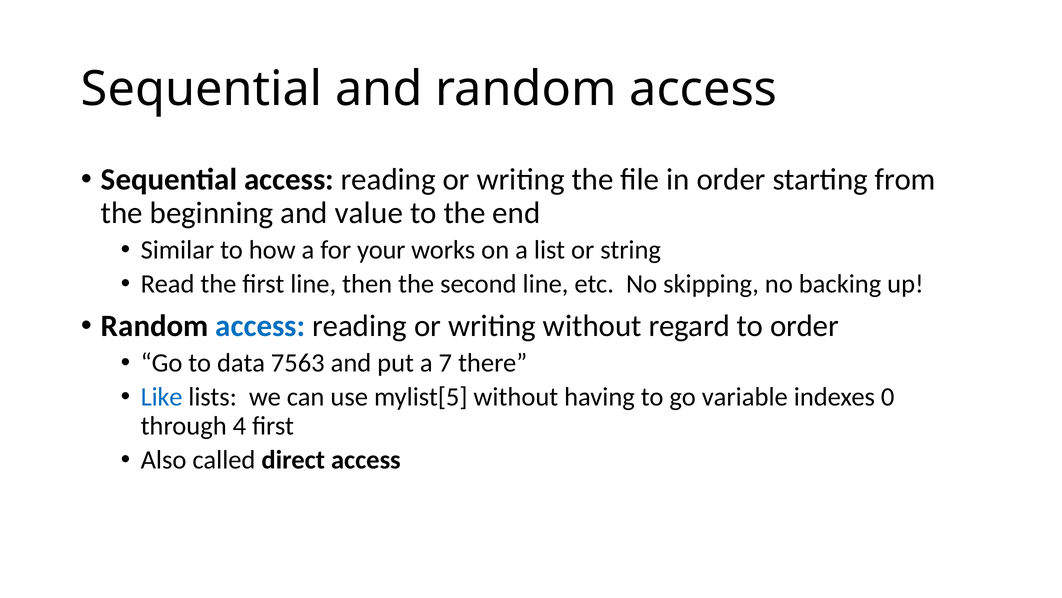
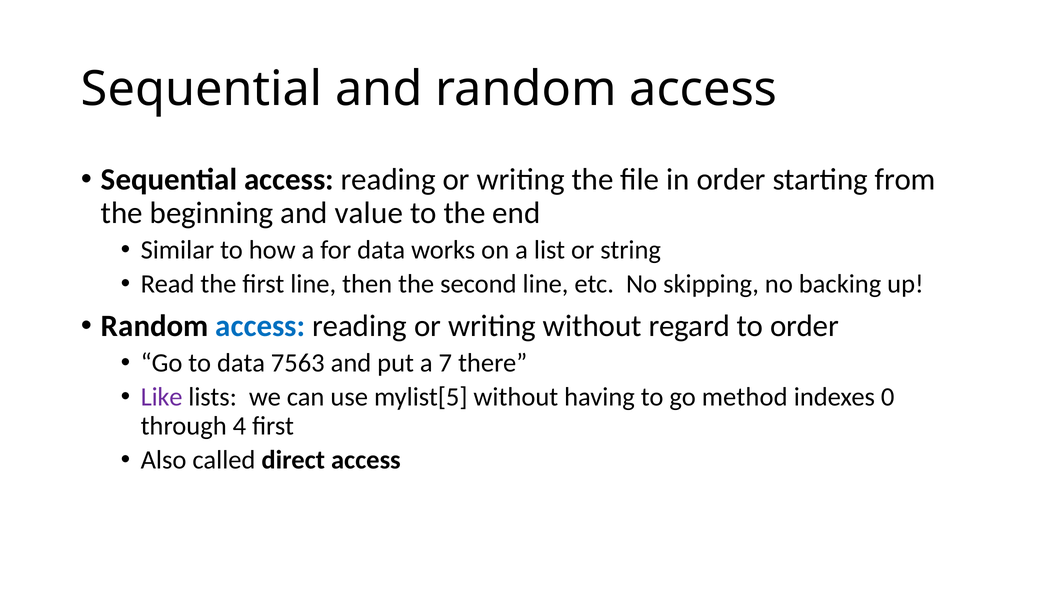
for your: your -> data (381, 250)
Like colour: blue -> purple (162, 397)
variable: variable -> method (745, 397)
